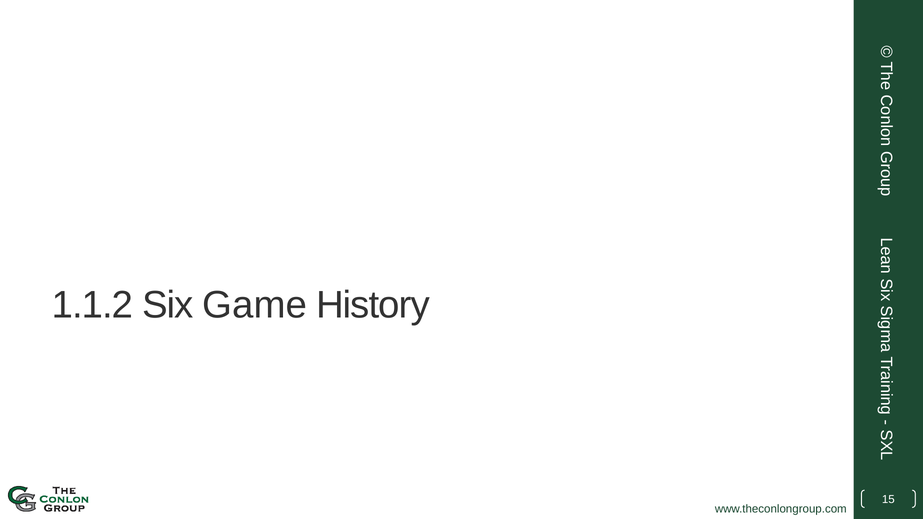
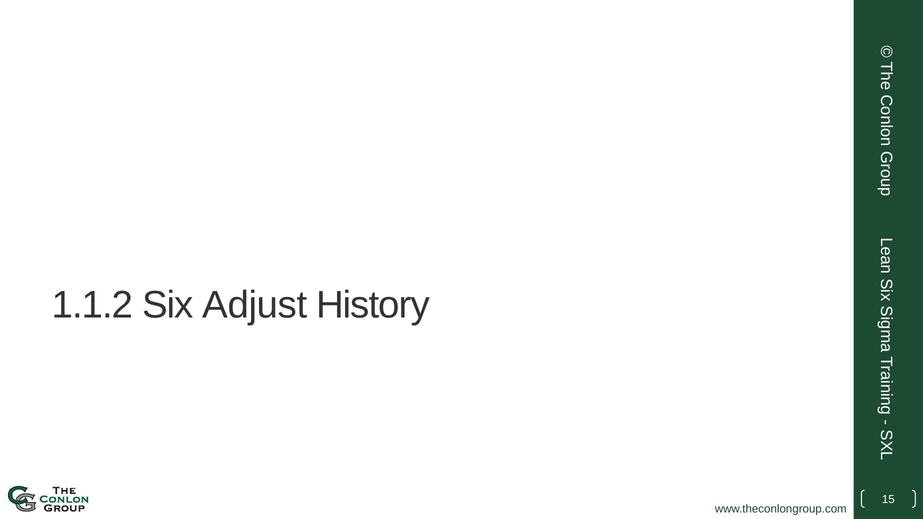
Game: Game -> Adjust (255, 305)
